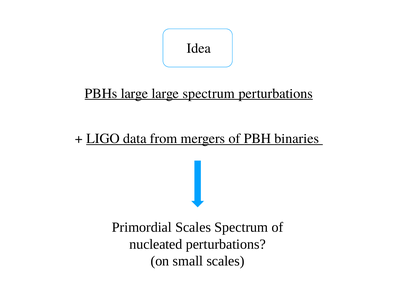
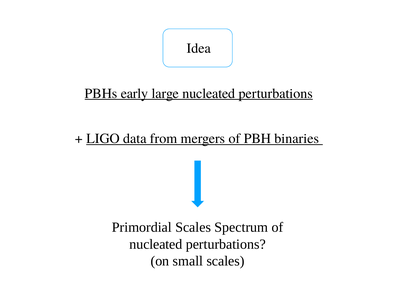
PBHs large: large -> early (135, 93)
large spectrum: spectrum -> nucleated (209, 93)
